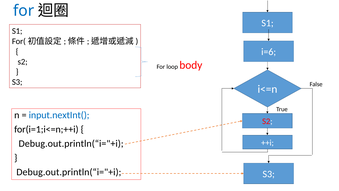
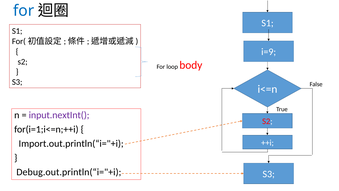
i=6: i=6 -> i=9 (269, 52)
input.nextInt( colour: blue -> purple (59, 115)
Debug.out.println(“i="+i: Debug.out.println(“i="+i -> Import.out.println(“i="+i (71, 143)
